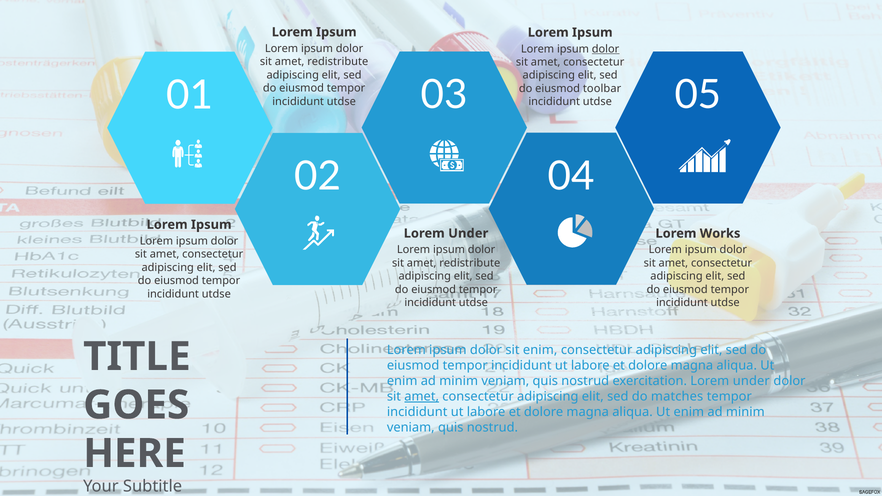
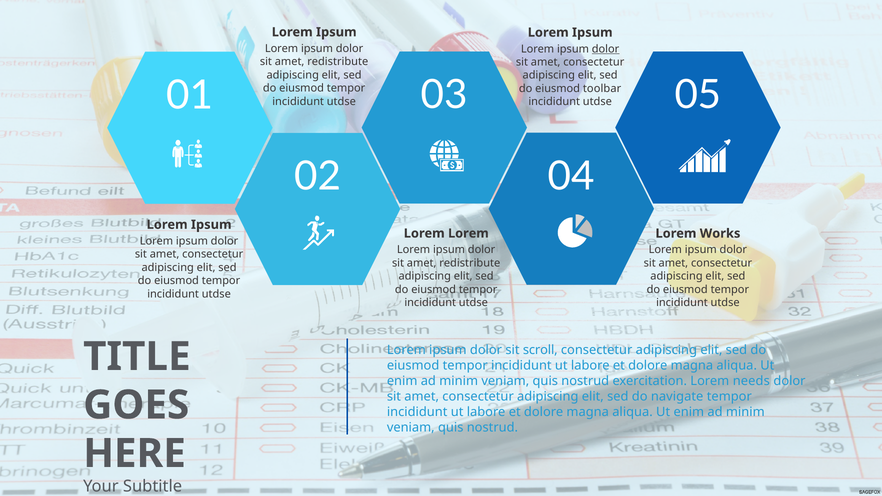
Under: Under -> Lorem (468, 233)
sit enim: enim -> scroll (540, 350)
exercitation Lorem under: under -> needs (751, 381)
amet underline: present -> none (422, 397)
matches: matches -> navigate (677, 397)
